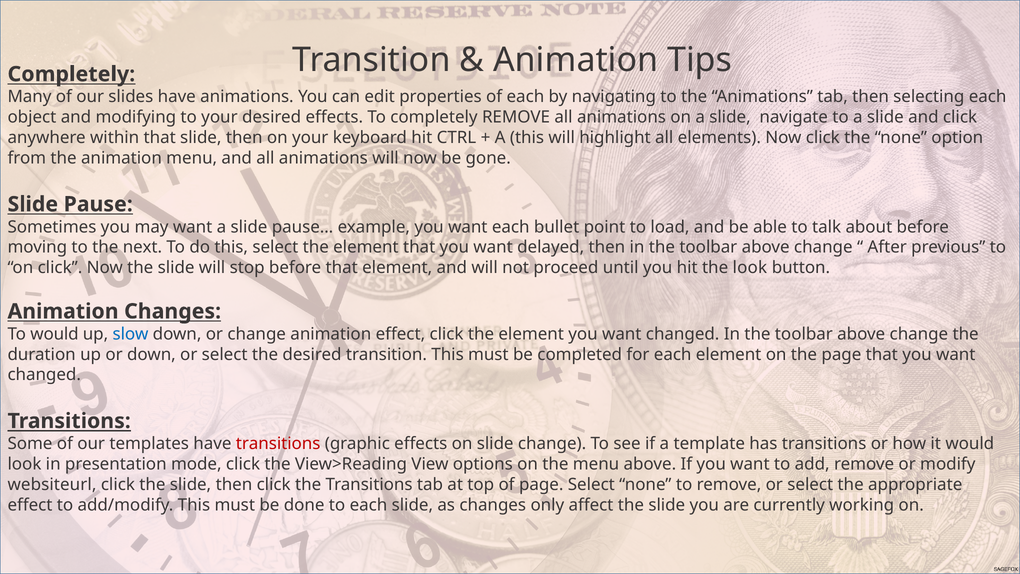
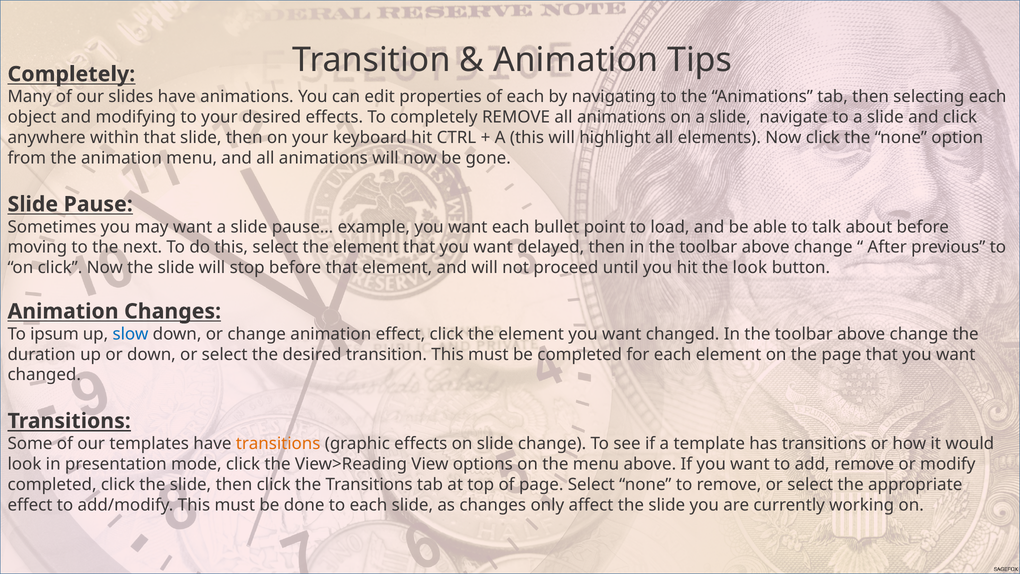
To would: would -> ipsum (54, 334)
transitions colour: red -> orange (278, 444)
websiteurl: websiteurl -> completed (52, 484)
